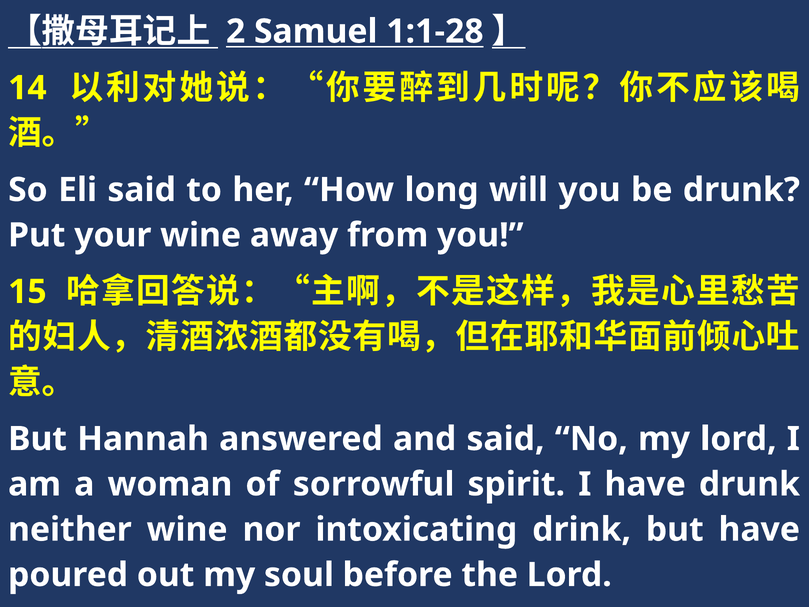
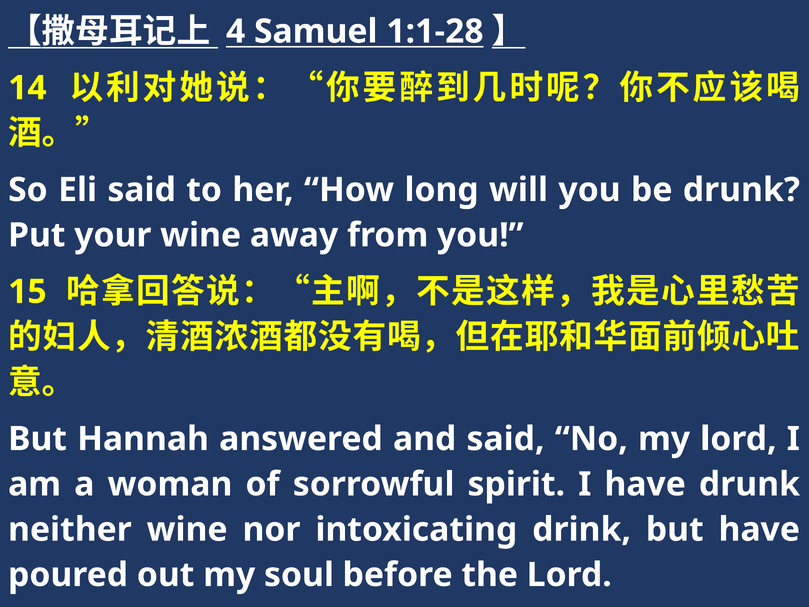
2: 2 -> 4 (236, 31)
